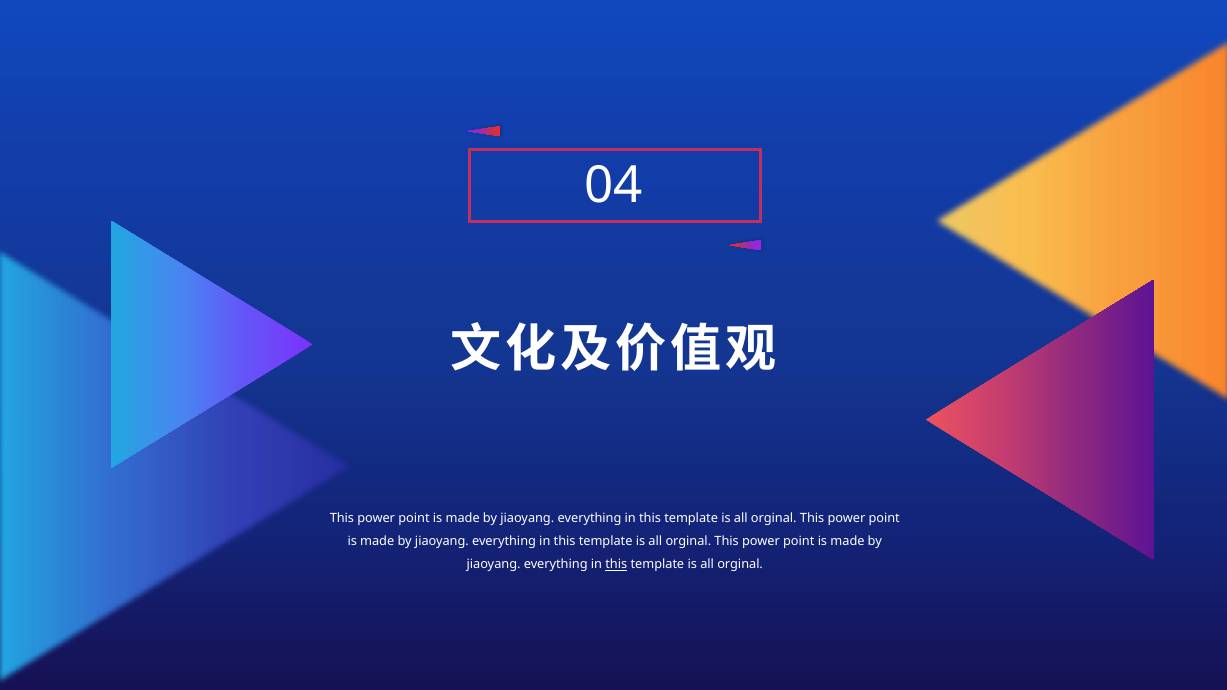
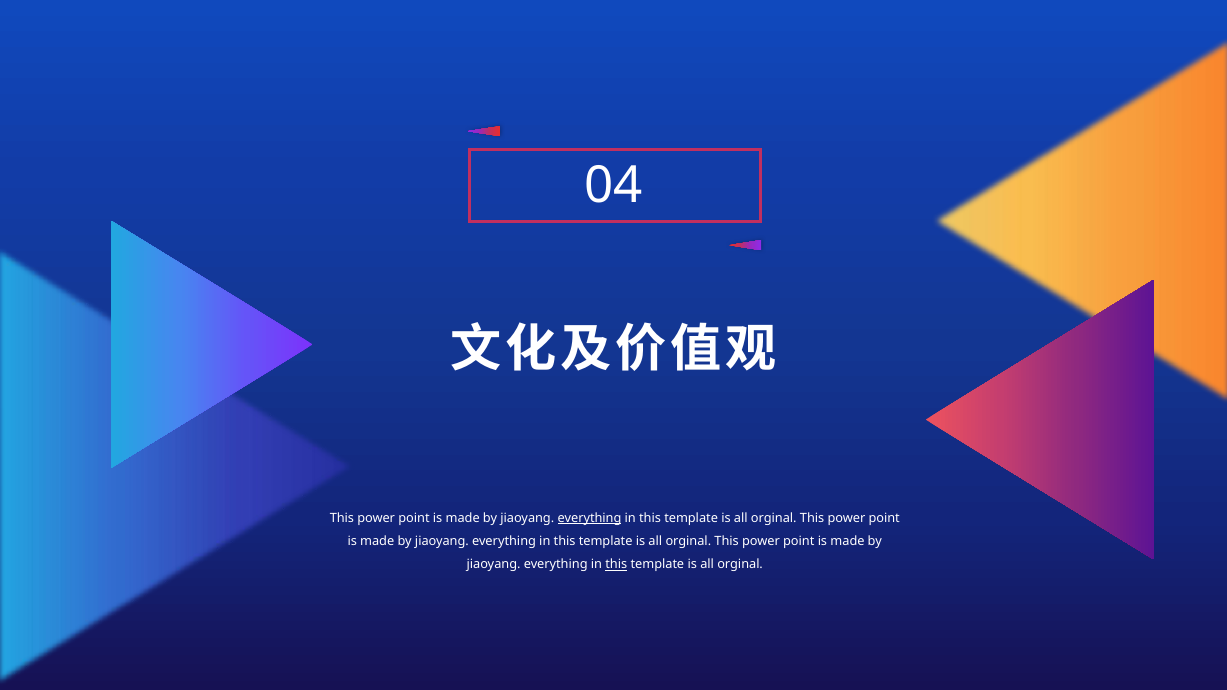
everything underline: none -> present (589, 519)
